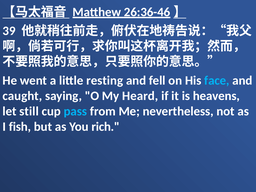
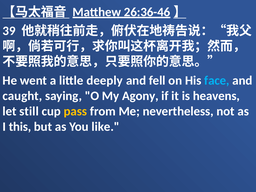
resting: resting -> deeply (105, 81)
Heard: Heard -> Agony (140, 96)
pass colour: light blue -> yellow (75, 111)
fish: fish -> this (20, 127)
rich: rich -> like (105, 127)
